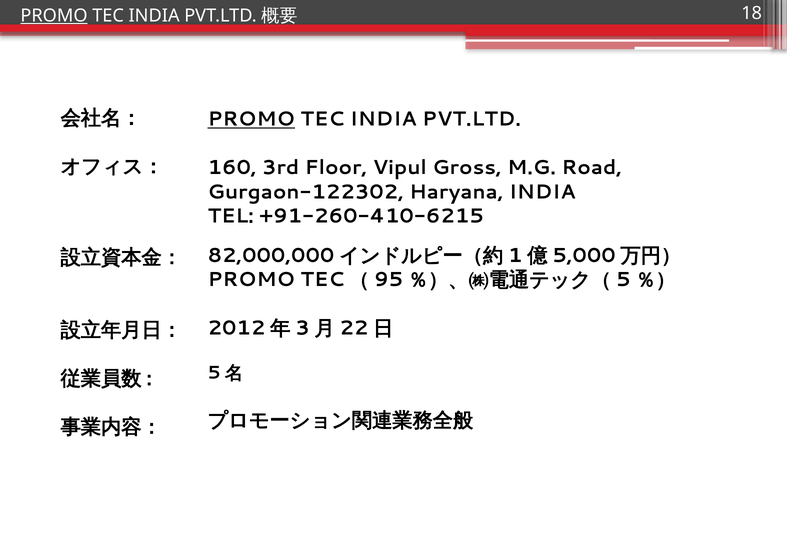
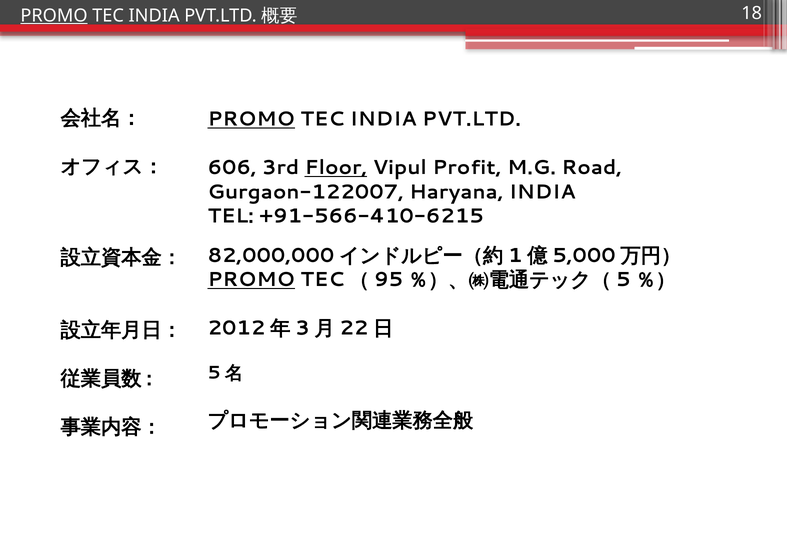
160: 160 -> 606 (232, 168)
Floor underline: none -> present (336, 168)
Gross: Gross -> Profit (467, 168)
Gurgaon-122302: Gurgaon-122302 -> Gurgaon-122007 (306, 192)
+91-260-410-6215: +91-260-410-6215 -> +91-566-410-6215 (372, 216)
PROMO underline: none -> present (251, 280)
